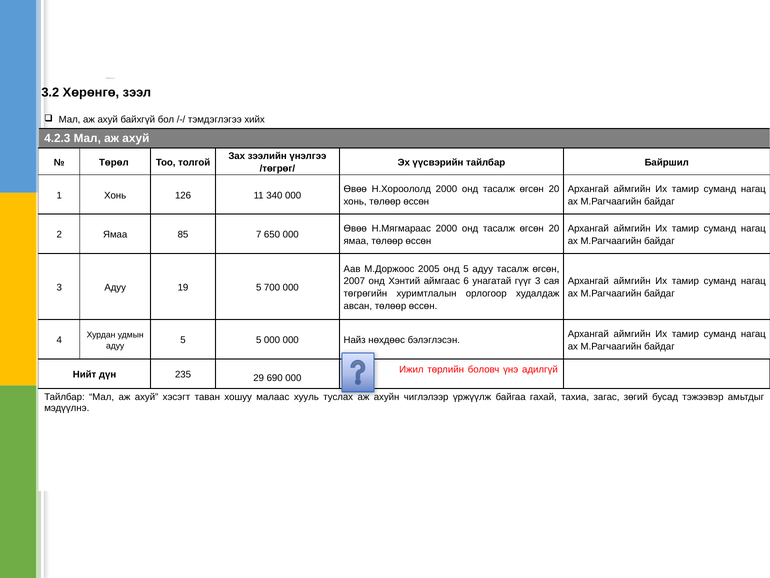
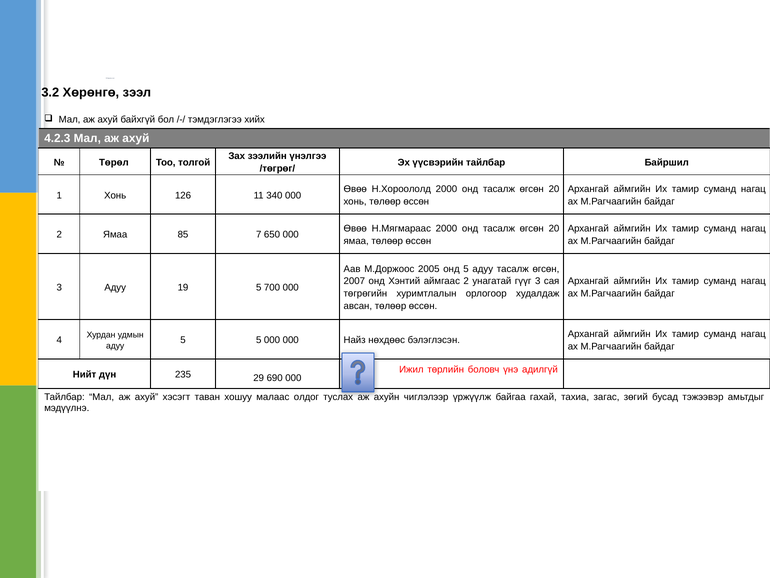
аймгаас 6: 6 -> 2 (466, 281)
хууль: хууль -> олдог (306, 397)
